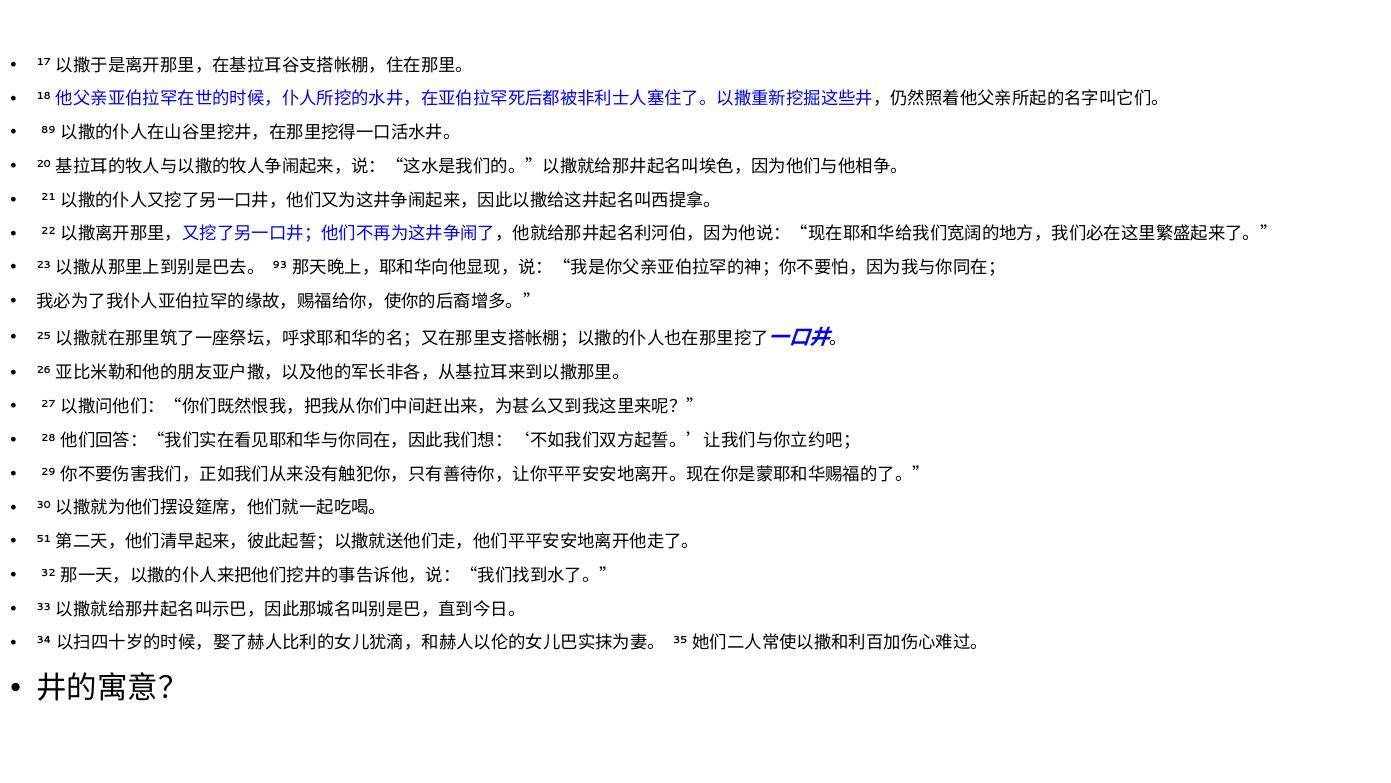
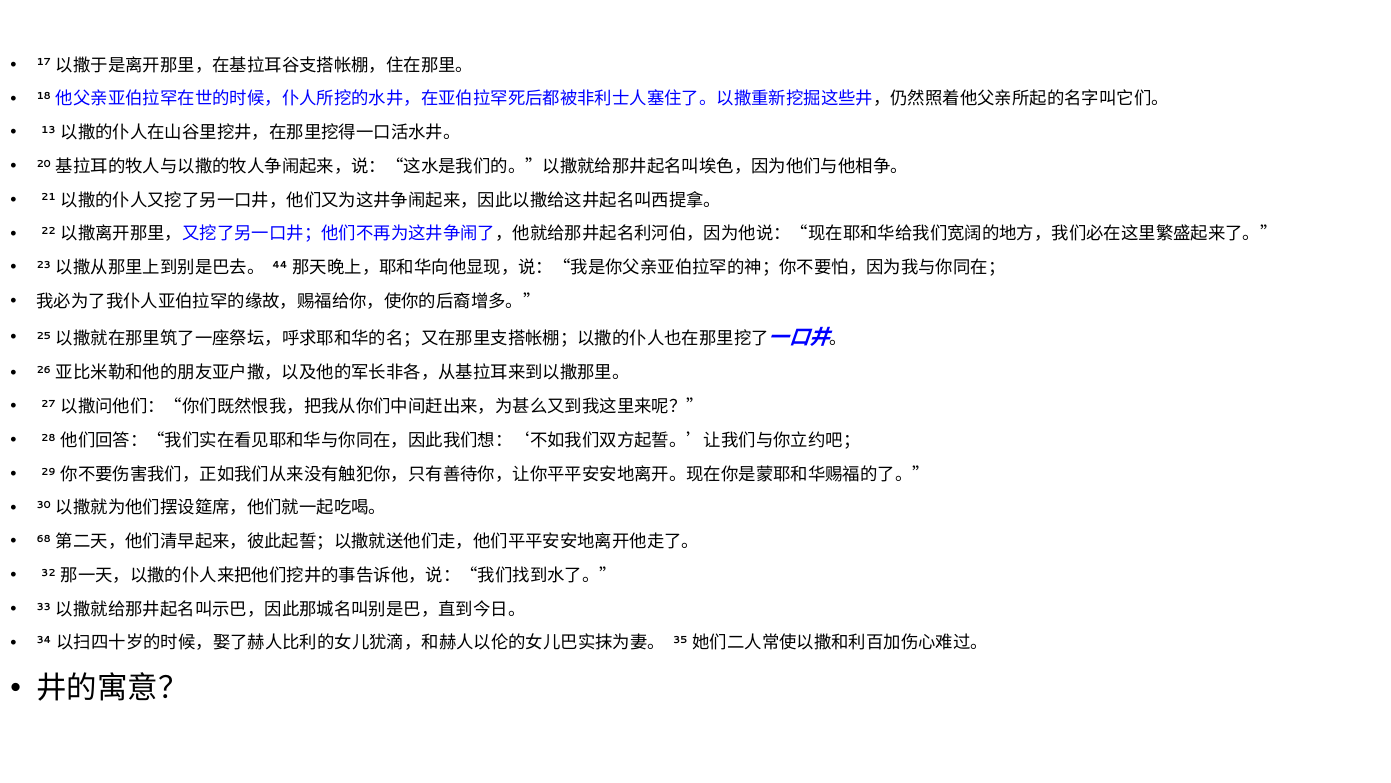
89: 89 -> 13 (48, 130)
93: 93 -> 44 (280, 265)
51: 51 -> 68 (44, 539)
